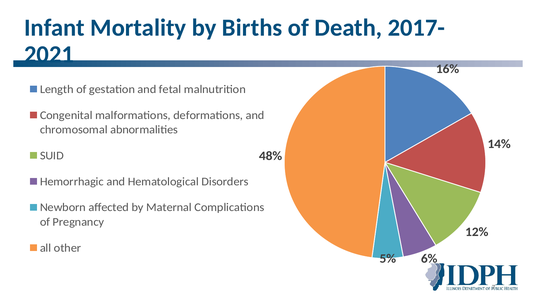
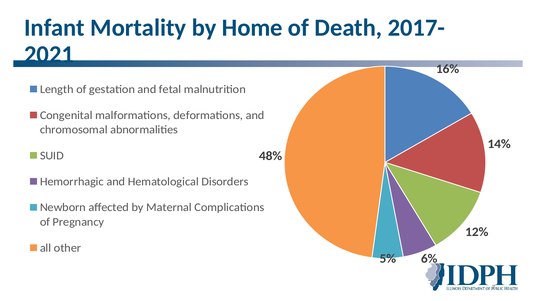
Births: Births -> Home (252, 28)
